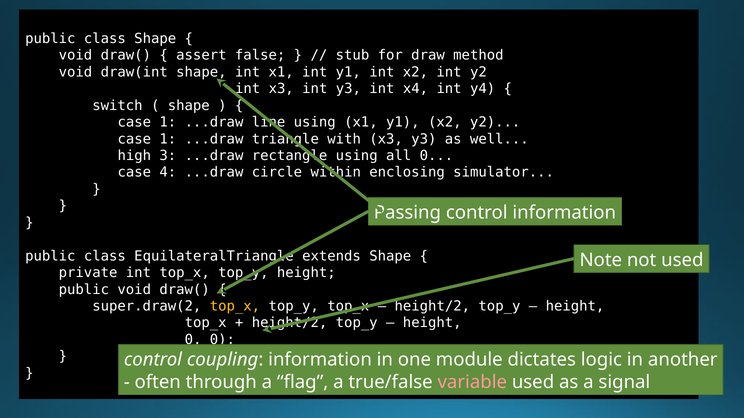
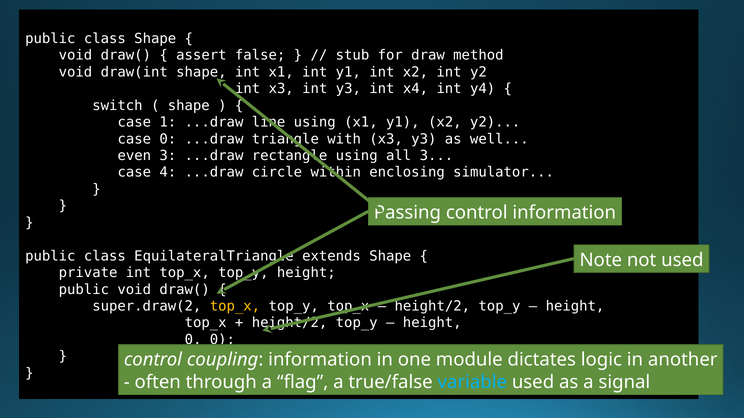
1: 1 -> 0 (168, 139)
high: high -> even (134, 156)
all 0: 0 -> 3 (436, 156)
variable colour: pink -> light blue (472, 383)
